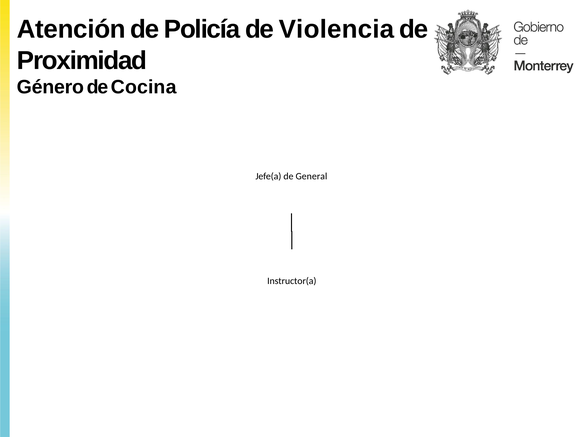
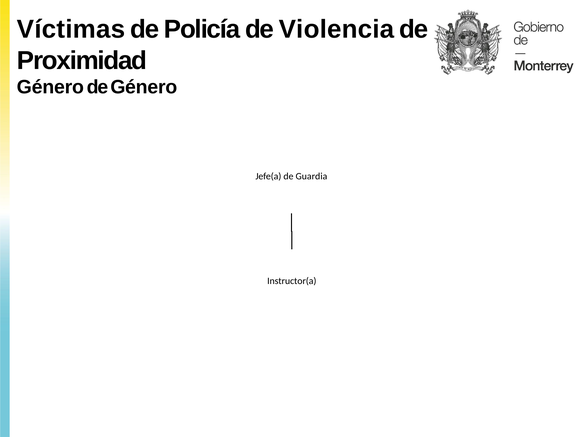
Atención: Atención -> Víctimas (71, 29)
de Cocina: Cocina -> Género (144, 87)
General: General -> Guardia (311, 176)
